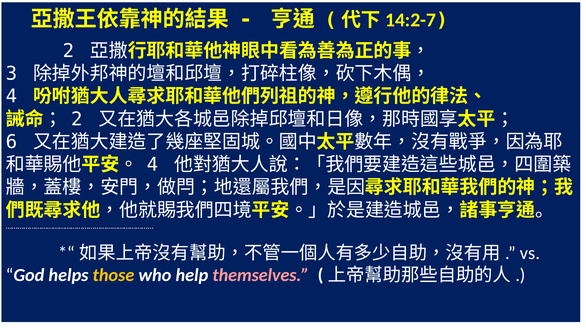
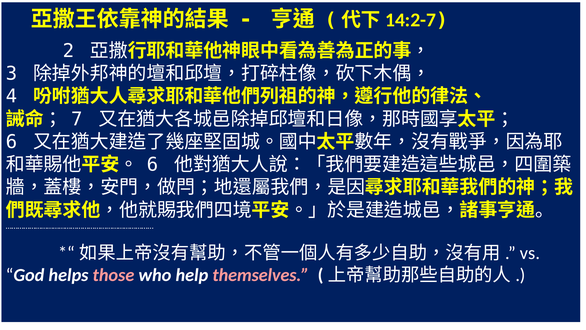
2: 2 -> 7 (77, 119)
4: 4 -> 6 (153, 164)
those colour: yellow -> pink (113, 275)
